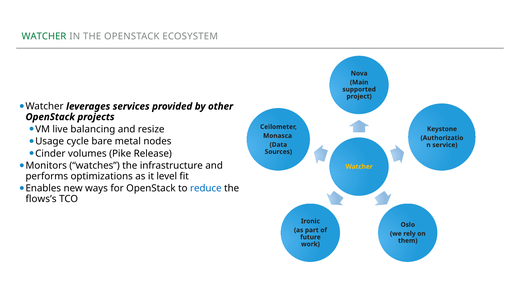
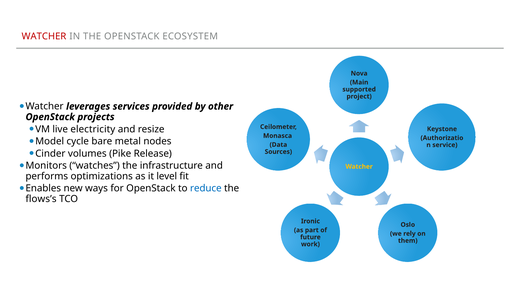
WATCHER colour: green -> red (44, 36)
balancing: balancing -> electricity (93, 129)
Usage: Usage -> Model (50, 141)
